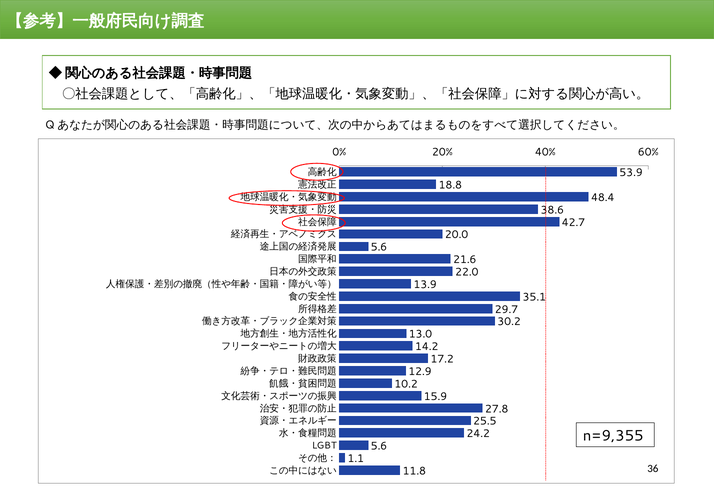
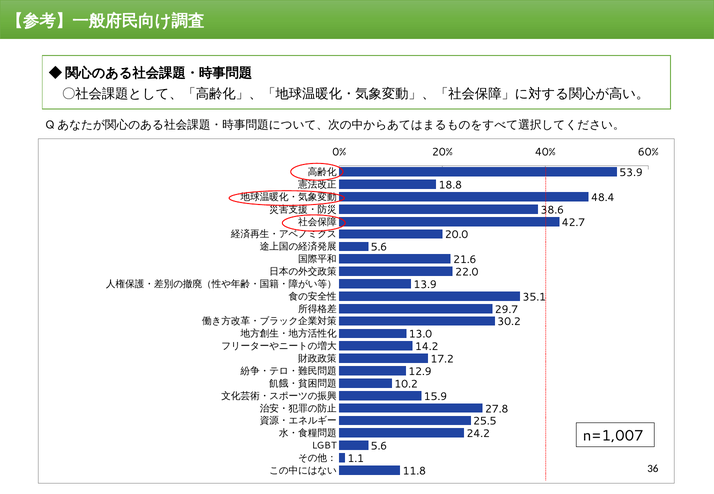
n=9,355: n=9,355 -> n=1,007 (613, 436)
